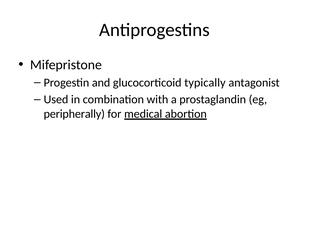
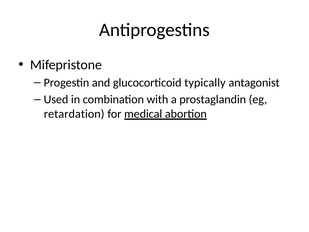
peripherally: peripherally -> retardation (74, 114)
